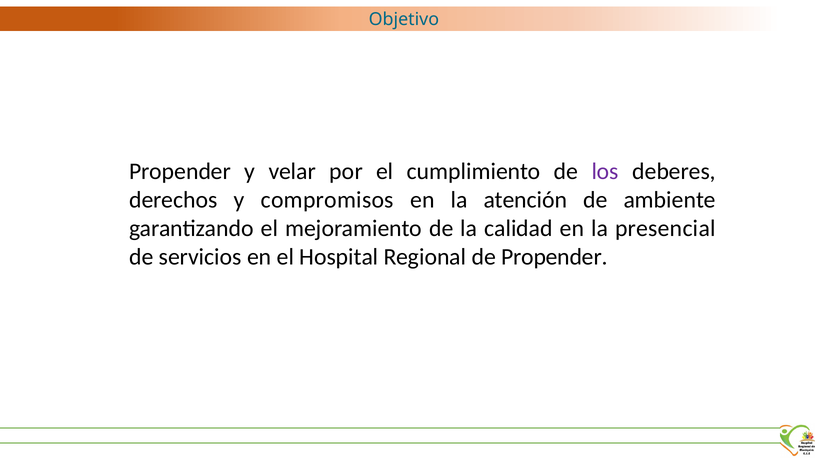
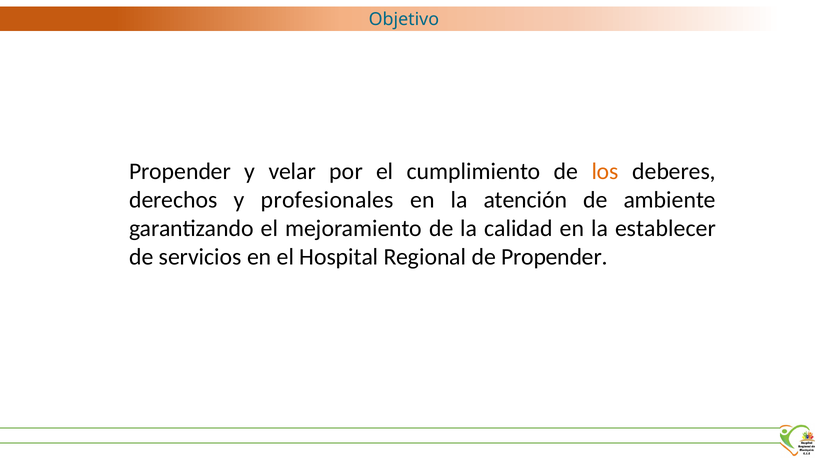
los colour: purple -> orange (605, 171)
compromisos: compromisos -> profesionales (327, 200)
presencial: presencial -> establecer (665, 229)
